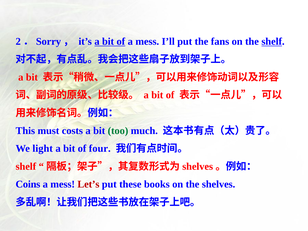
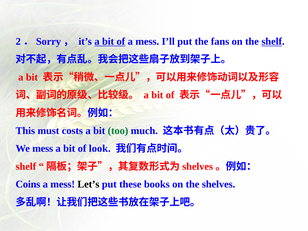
We light: light -> mess (43, 149)
four: four -> look (100, 149)
Let’s colour: red -> black (88, 184)
